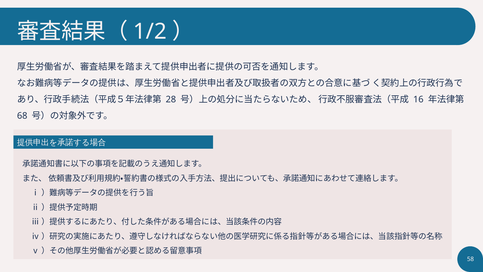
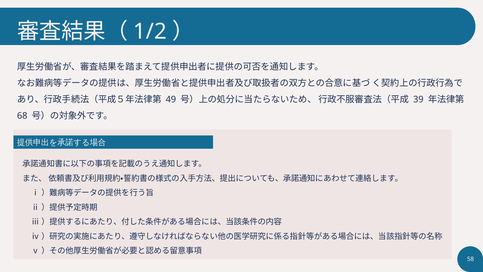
28: 28 -> 49 (171, 99)
16: 16 -> 39 (418, 99)
